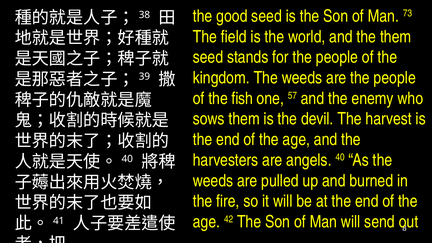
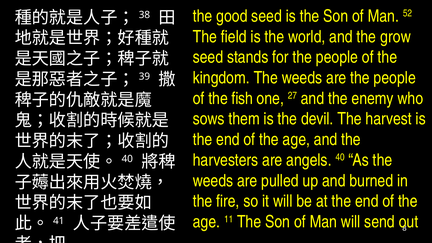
73: 73 -> 52 (407, 13)
the them: them -> grow (396, 37)
57: 57 -> 27 (292, 96)
42: 42 -> 11 (229, 219)
